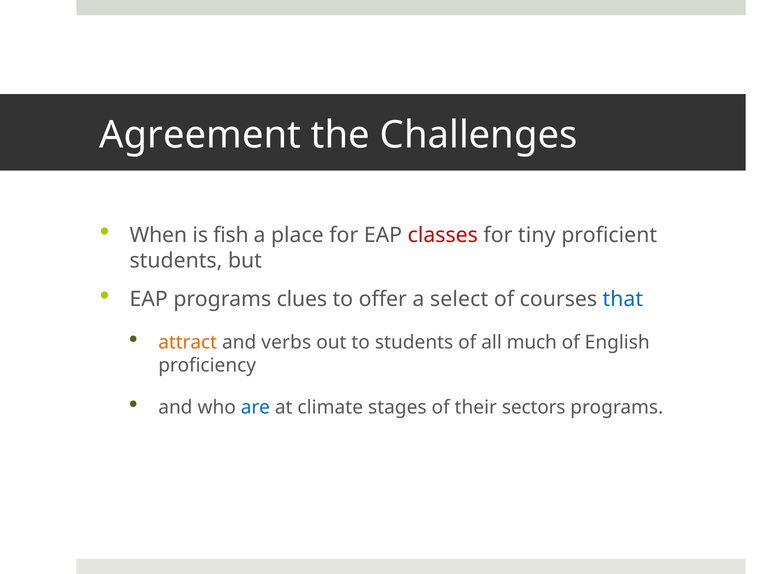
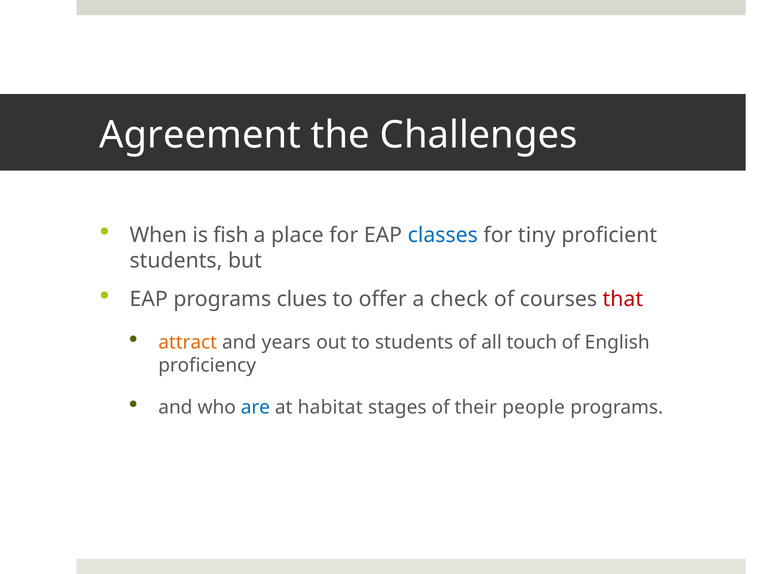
classes colour: red -> blue (443, 235)
select: select -> check (459, 299)
that colour: blue -> red (623, 299)
verbs: verbs -> years (286, 342)
much: much -> touch (532, 342)
climate: climate -> habitat (330, 407)
sectors: sectors -> people (534, 407)
